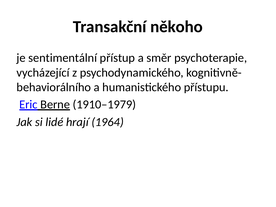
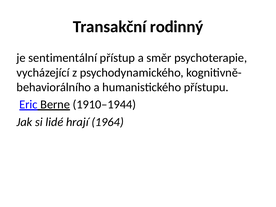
někoho: někoho -> rodinný (177, 27)
1910–1979: 1910–1979 -> 1910–1944 (104, 105)
